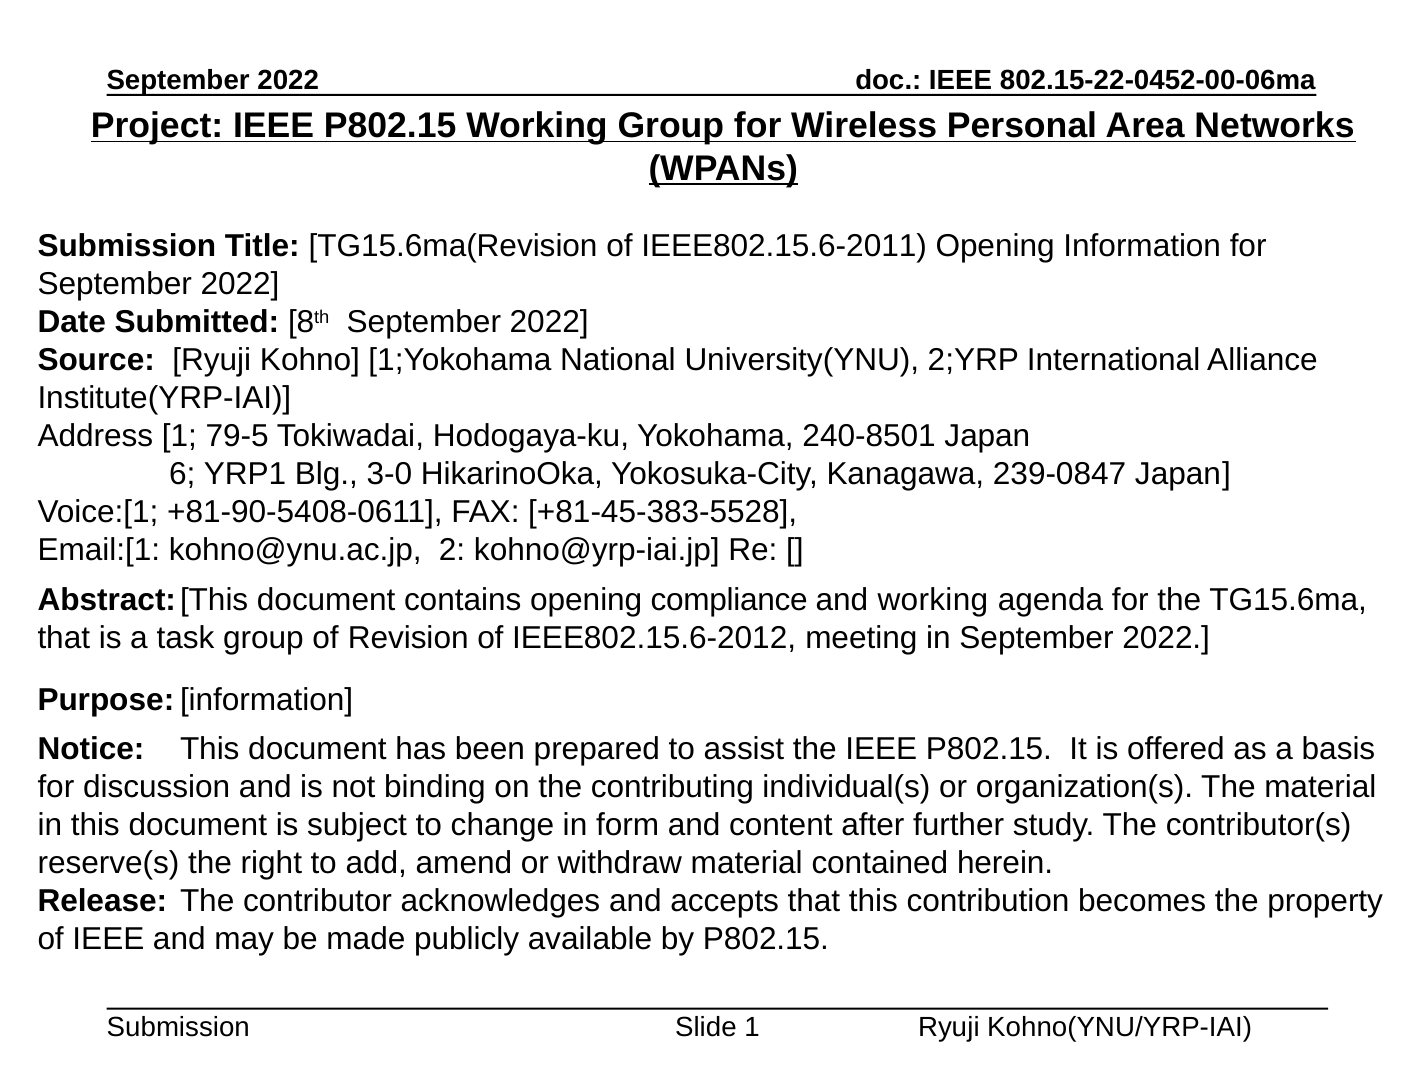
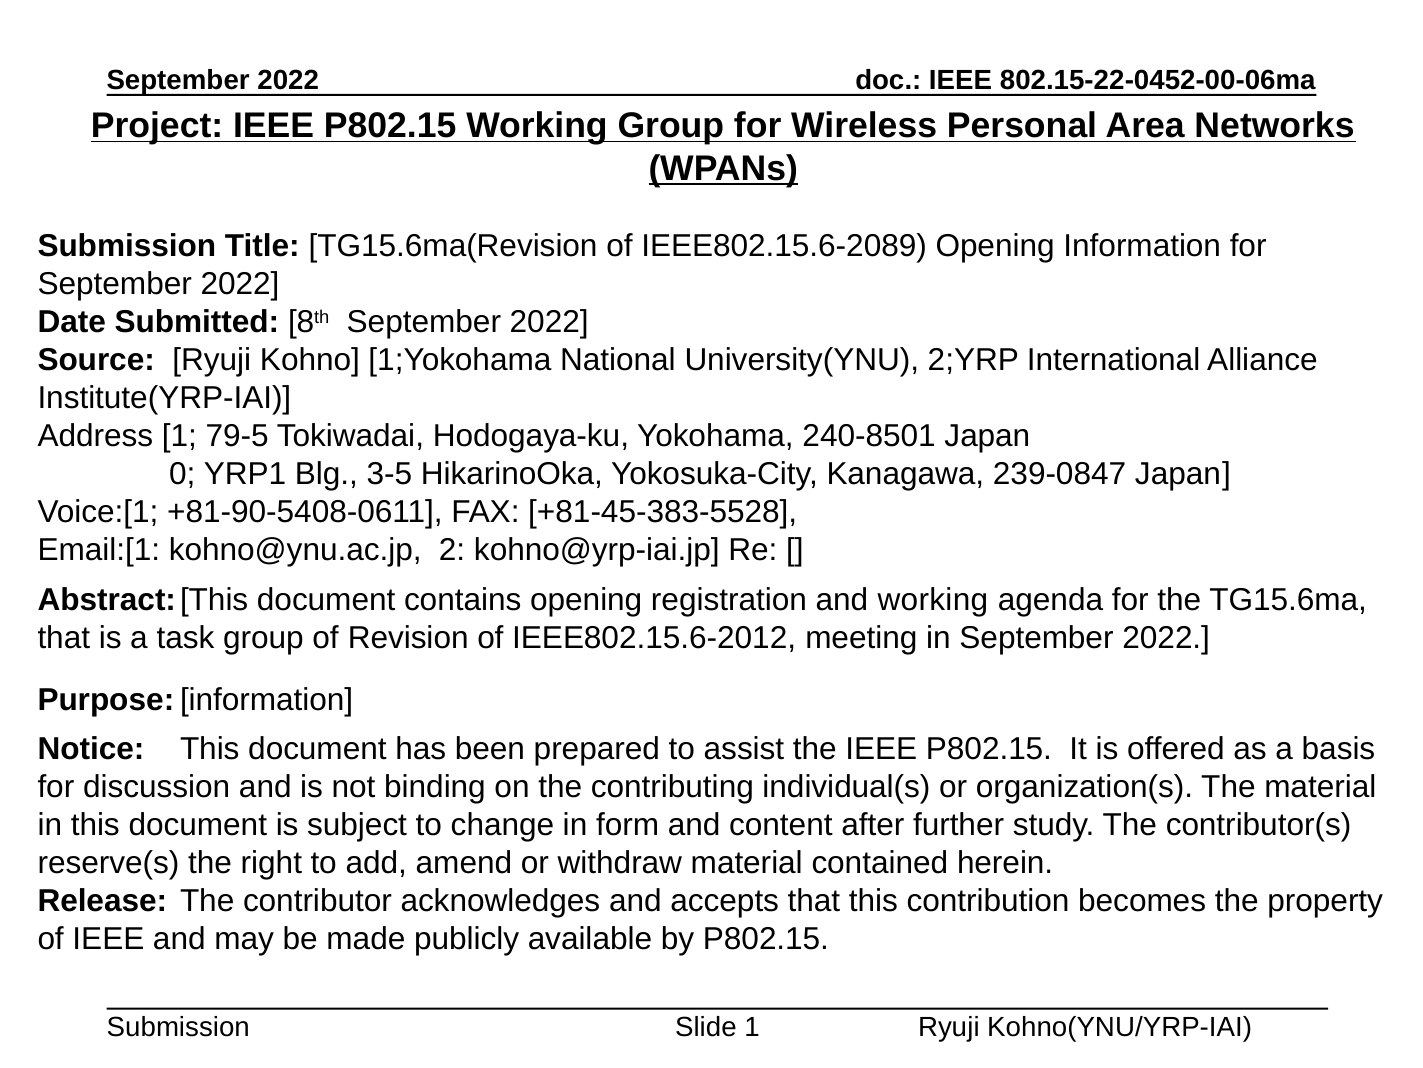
IEEE802.15.6-2011: IEEE802.15.6-2011 -> IEEE802.15.6-2089 (784, 246)
6: 6 -> 0 (182, 474)
3-0: 3-0 -> 3-5 (389, 474)
compliance: compliance -> registration (729, 600)
